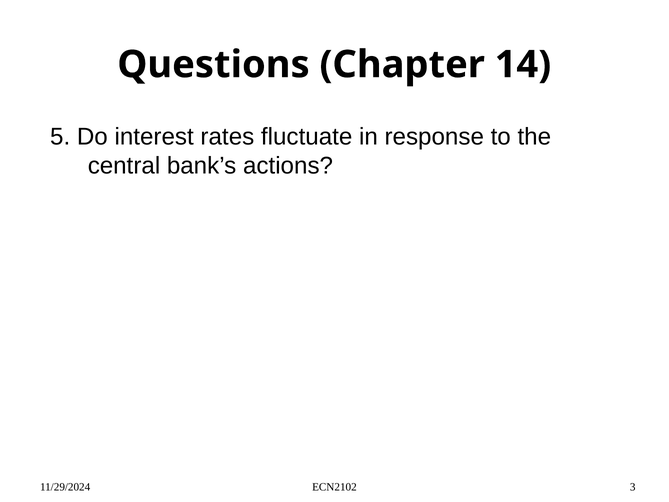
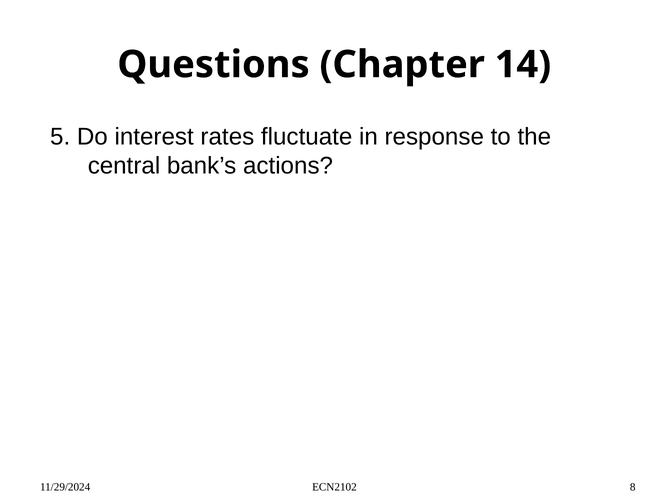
3: 3 -> 8 (633, 487)
